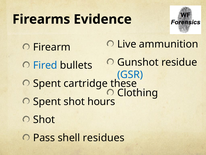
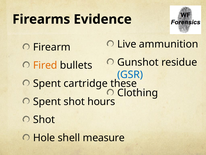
Fired colour: blue -> orange (45, 65)
Pass: Pass -> Hole (44, 137)
residues: residues -> measure (104, 137)
